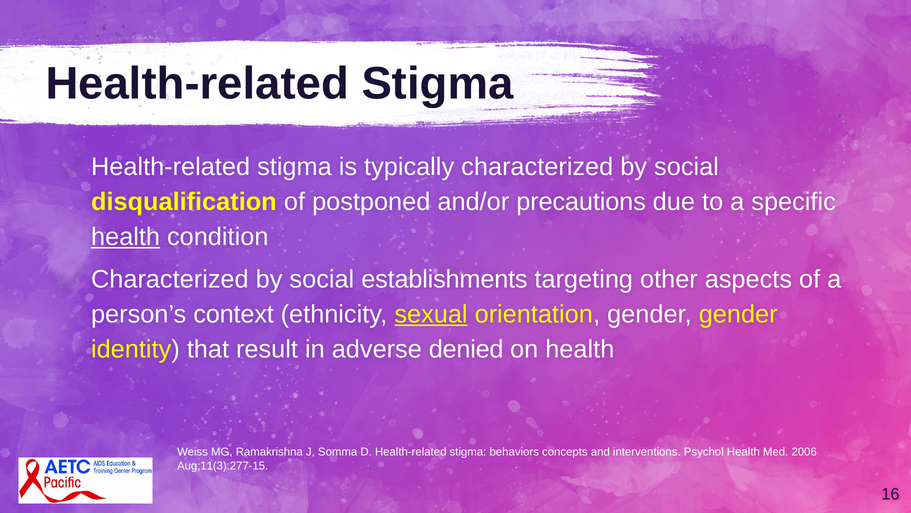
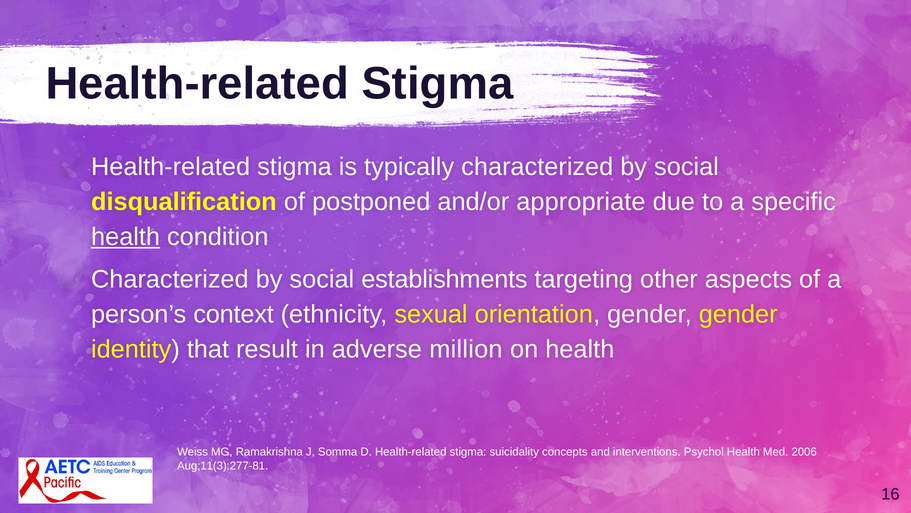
precautions: precautions -> appropriate (581, 201)
sexual underline: present -> none (431, 314)
denied: denied -> million (466, 349)
behaviors: behaviors -> suicidality (514, 452)
Aug;11(3):277-15: Aug;11(3):277-15 -> Aug;11(3):277-81 (223, 465)
